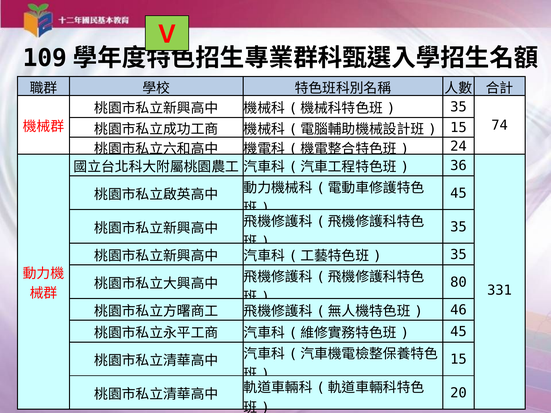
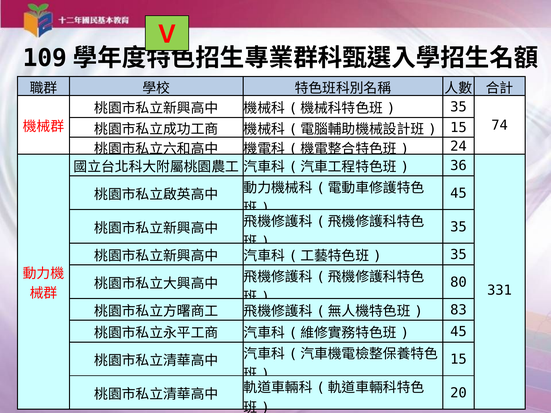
46: 46 -> 83 (458, 310)
